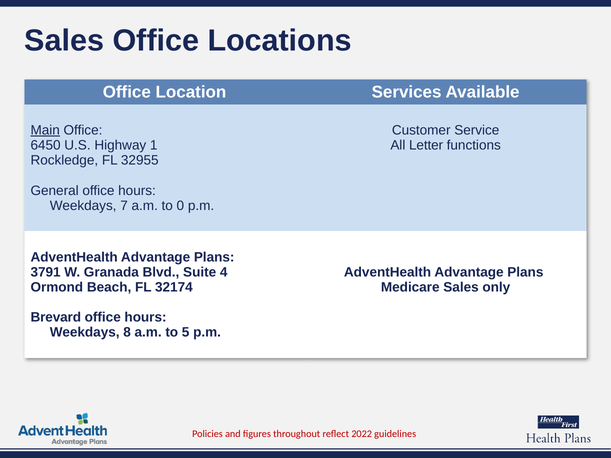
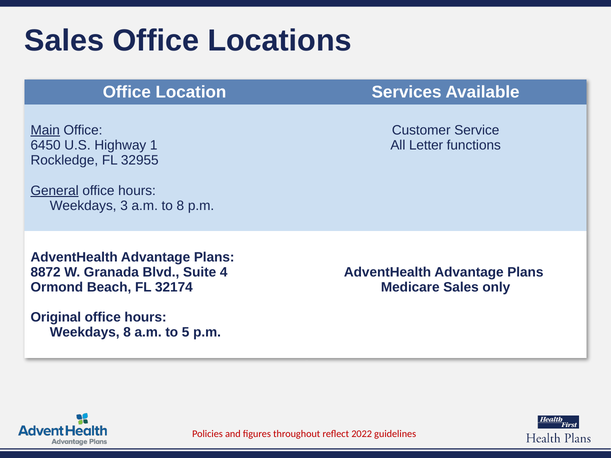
General underline: none -> present (55, 191)
7: 7 -> 3 (124, 206)
to 0: 0 -> 8 (180, 206)
3791: 3791 -> 8872 (46, 272)
Brevard: Brevard -> Original (56, 318)
